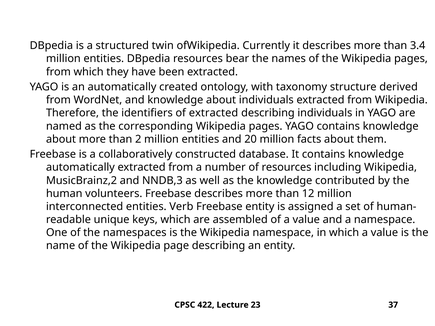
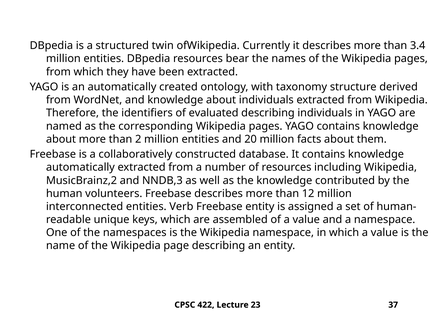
of extracted: extracted -> evaluated (214, 113)
